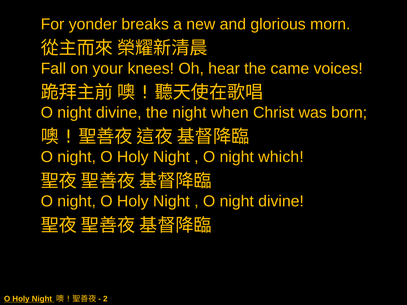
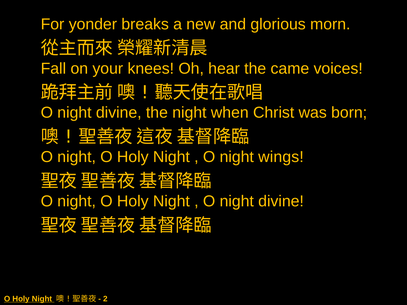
which: which -> wings (281, 157)
